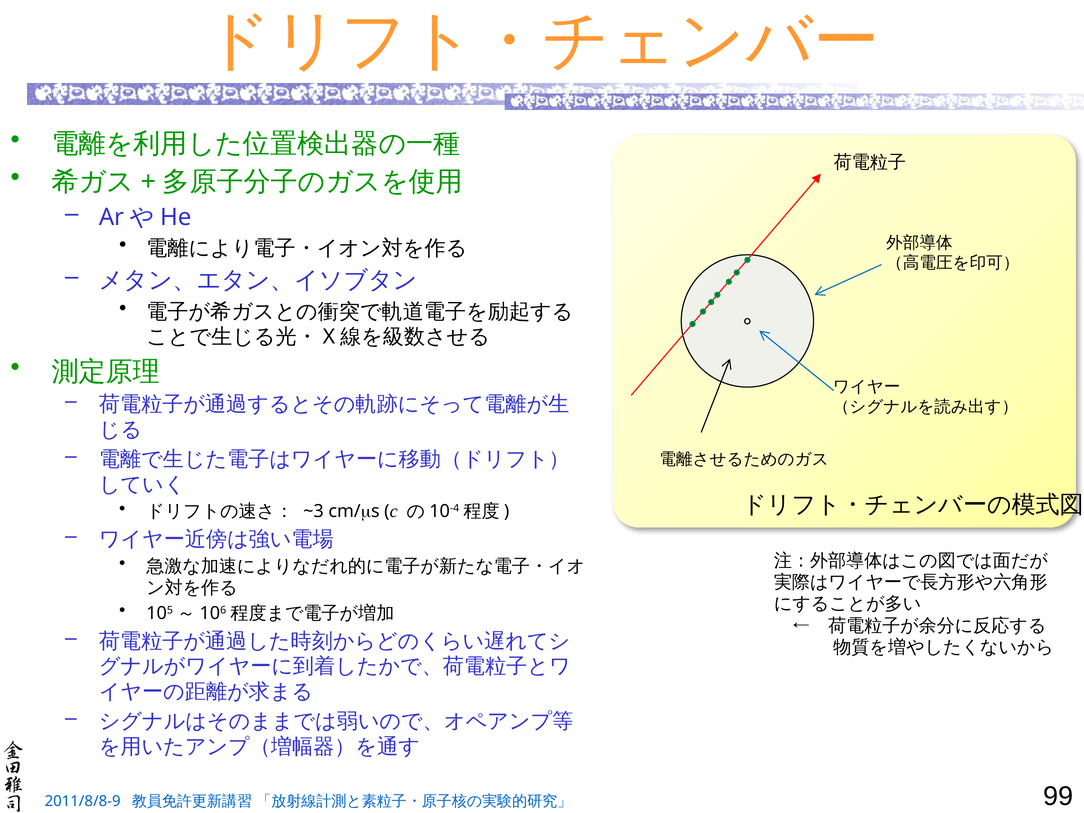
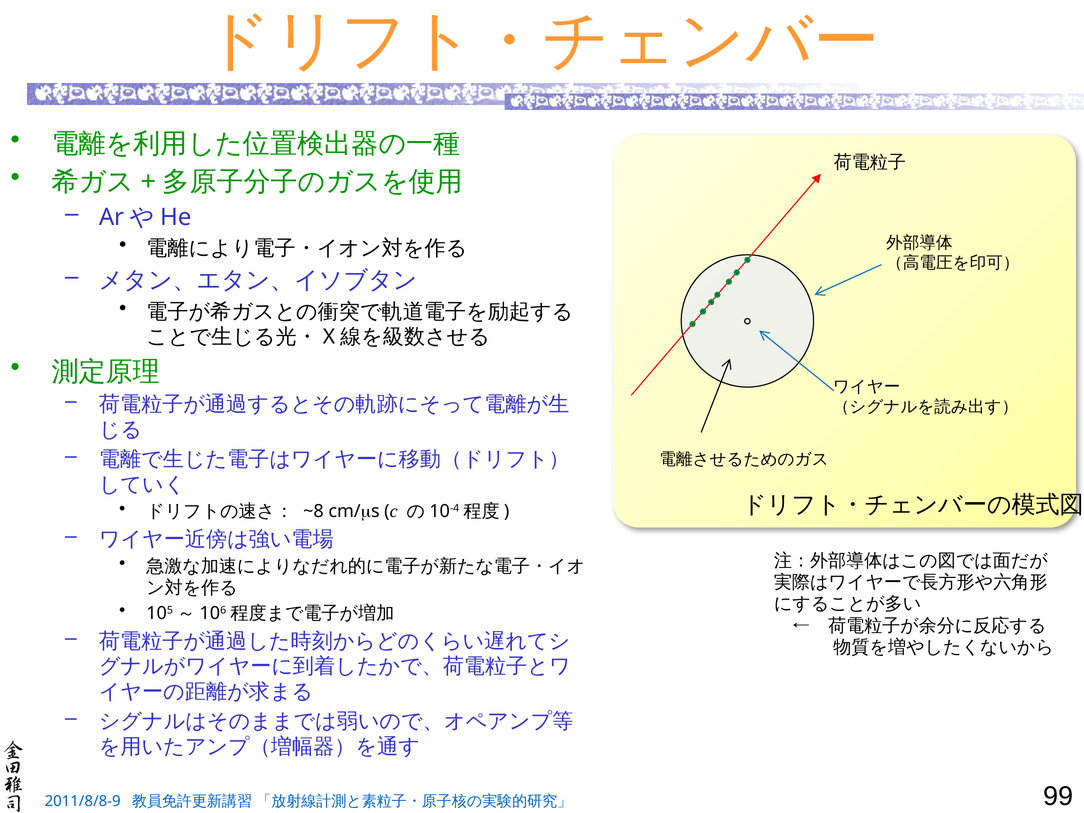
~3: ~3 -> ~8 (313, 511)
